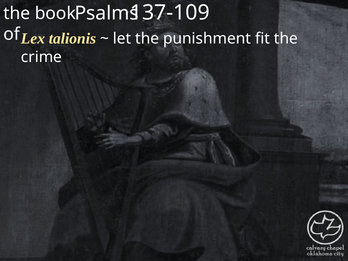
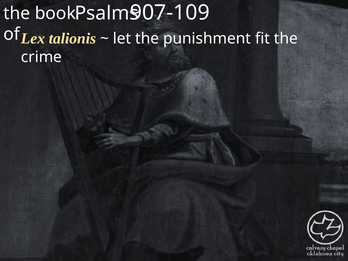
137-109: 137-109 -> 907-109 (170, 13)
